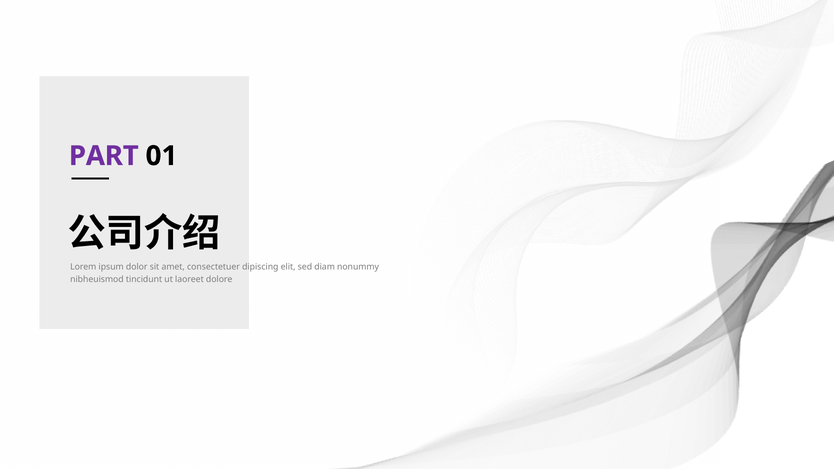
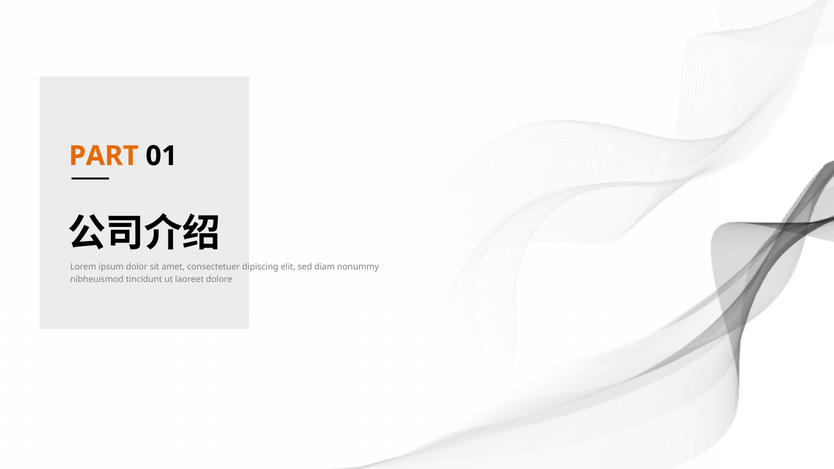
PART colour: purple -> orange (104, 156)
